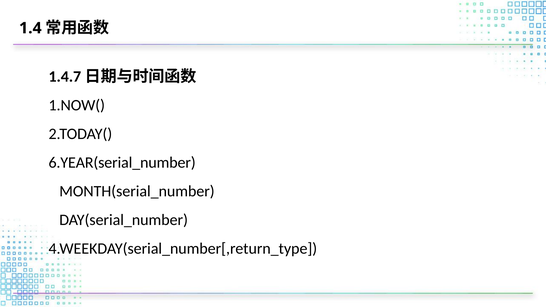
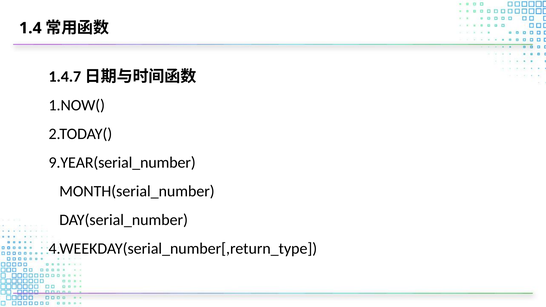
6.YEAR(serial_number: 6.YEAR(serial_number -> 9.YEAR(serial_number (122, 163)
